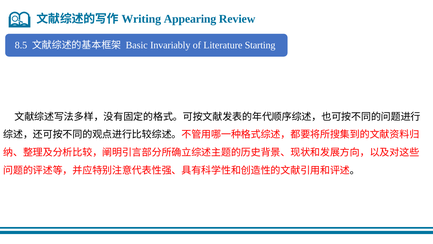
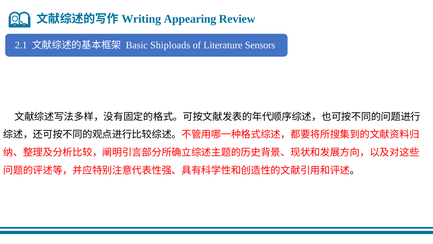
8.5: 8.5 -> 2.1 (21, 45)
Invariably: Invariably -> Shiploads (170, 45)
Starting: Starting -> Sensors (260, 45)
